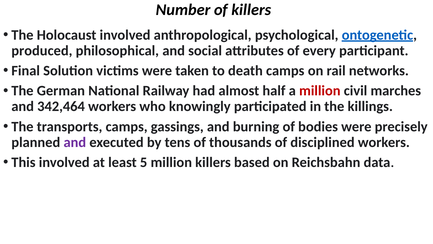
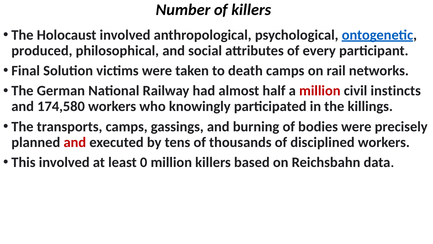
marches: marches -> instincts (396, 91)
342,464: 342,464 -> 174,580 (61, 106)
and colour: purple -> red (75, 142)
5: 5 -> 0 (144, 162)
